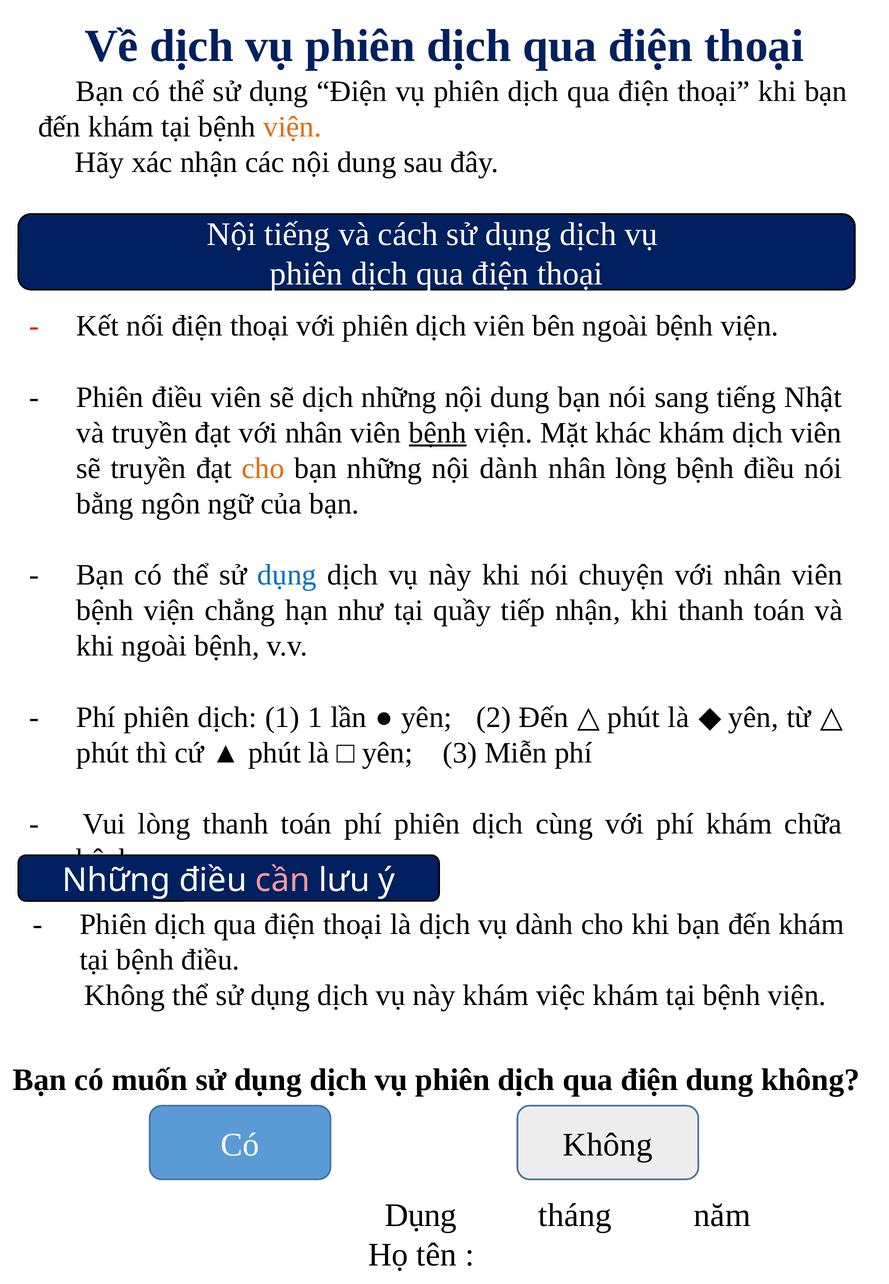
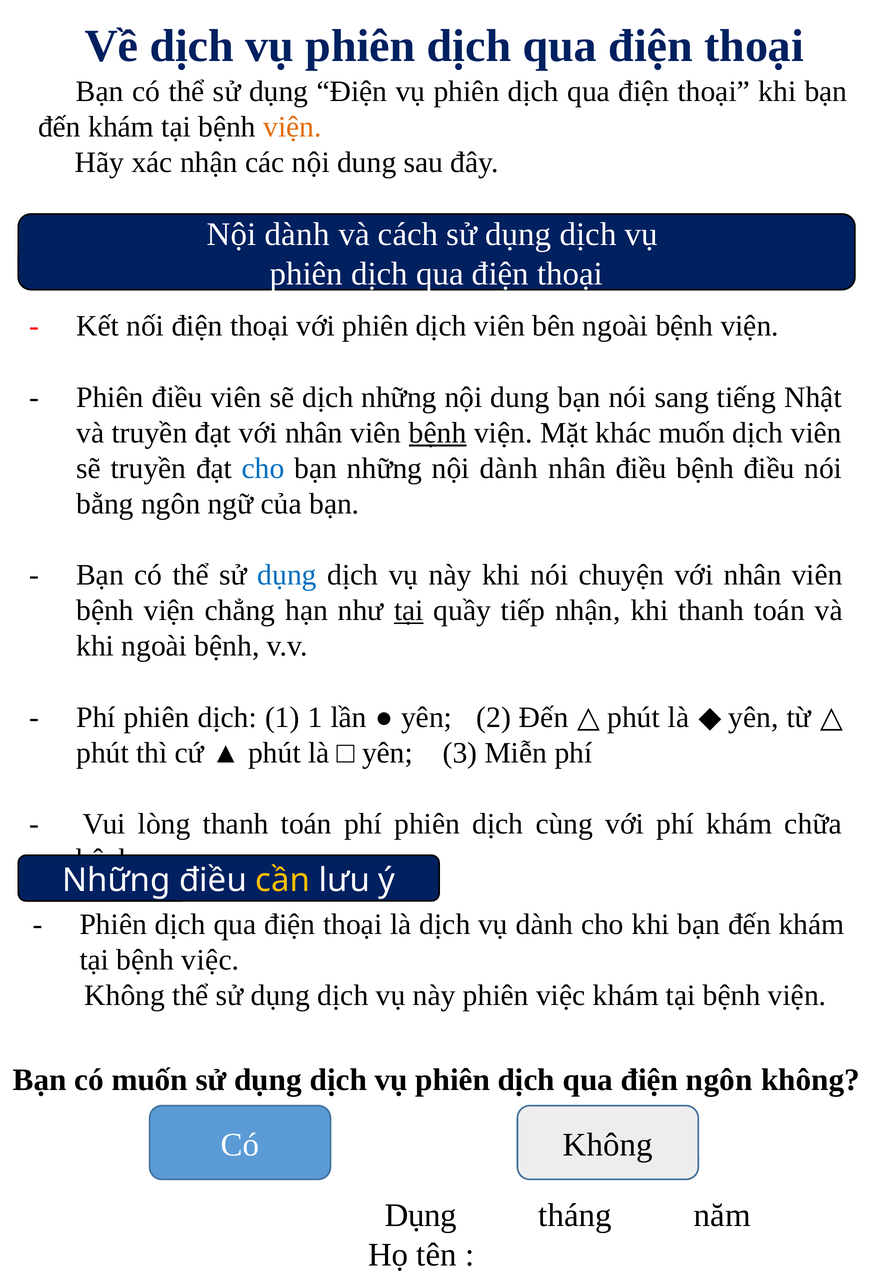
tiếng: tiếng -> dành (297, 234)
khác khám: khám -> muốn (692, 433)
cho colour: orange -> blue (263, 468)
nhân lòng: lòng -> điều (641, 468)
tại underline: none -> present (409, 611)
cần colour: pink -> yellow (283, 880)
tại bệnh điều: điều -> việc (210, 960)
này khám: khám -> phiên (496, 996)
điện dung: dung -> ngôn (719, 1080)
